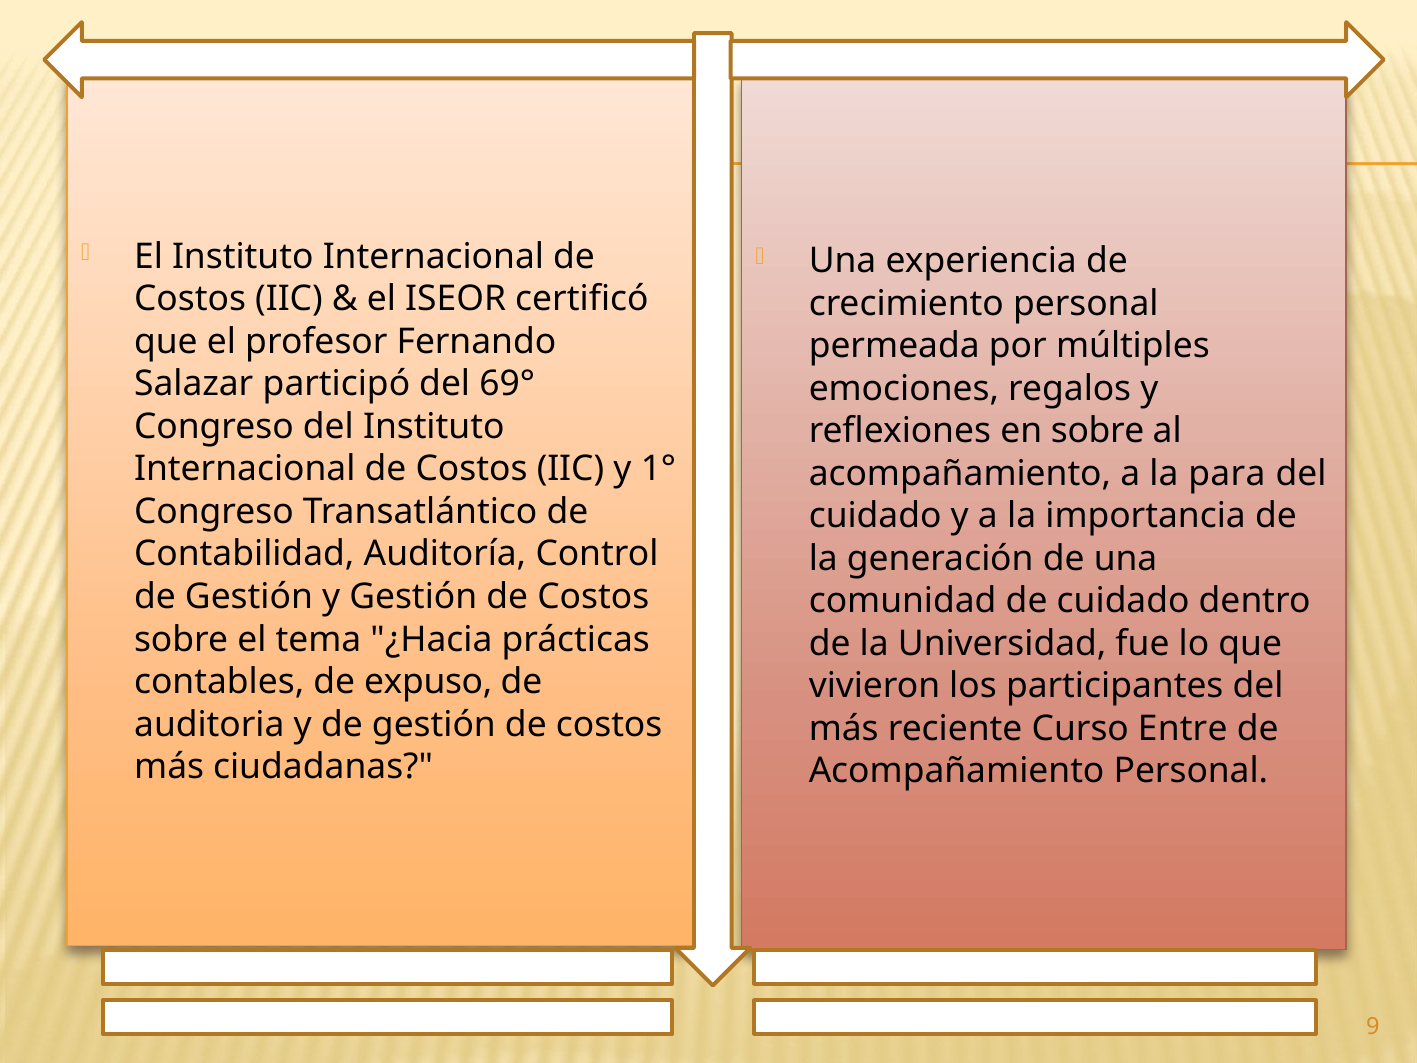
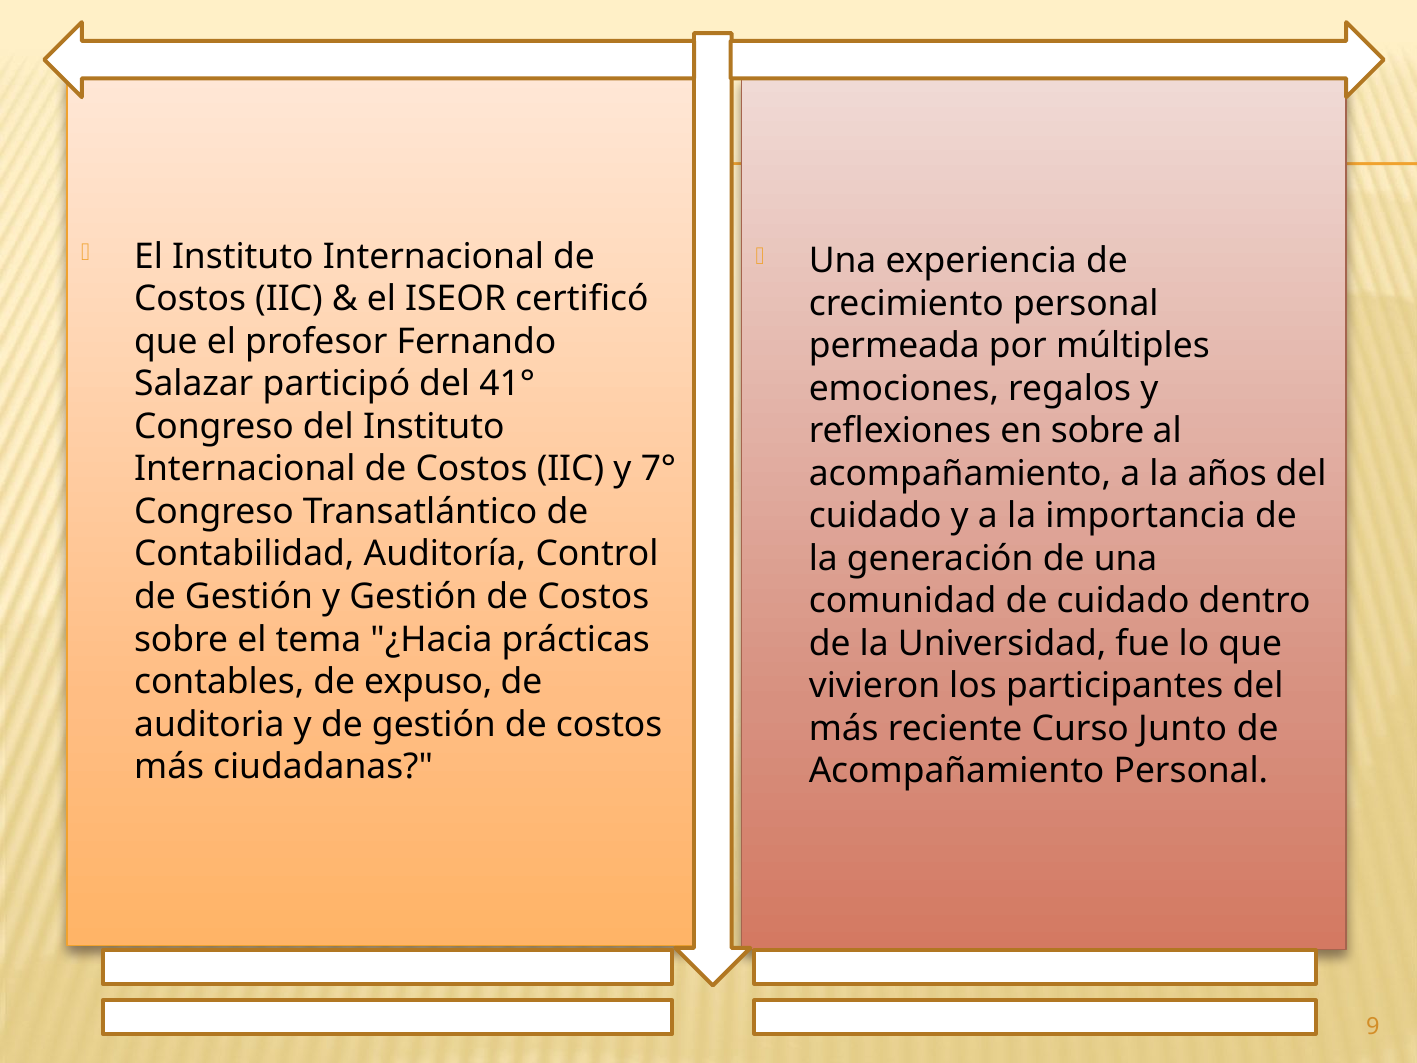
69°: 69° -> 41° (507, 384)
1°: 1° -> 7° (658, 469)
para: para -> años (1227, 473)
Entre: Entre -> Junto (1183, 728)
